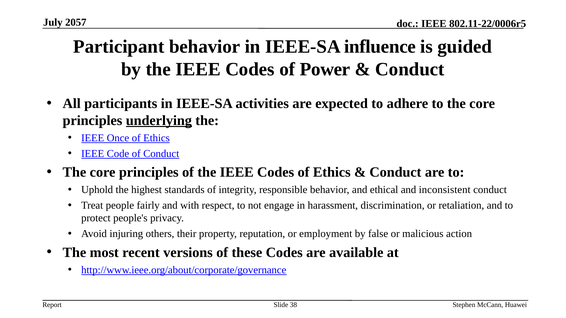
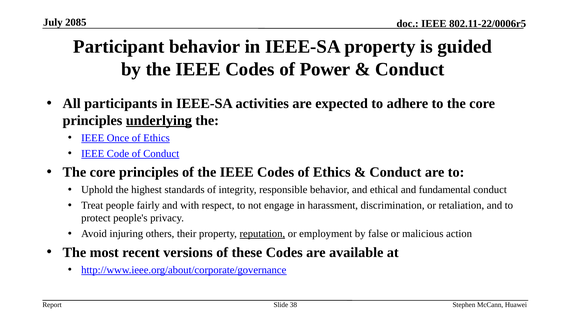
2057: 2057 -> 2085 (76, 23)
IEEE-SA influence: influence -> property (380, 47)
inconsistent: inconsistent -> fundamental (445, 190)
reputation underline: none -> present (262, 234)
